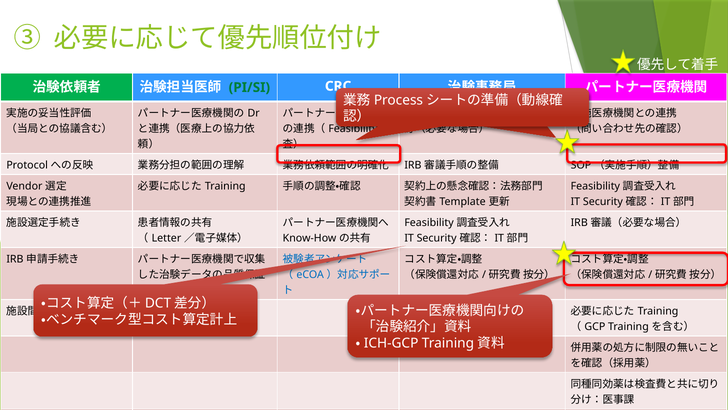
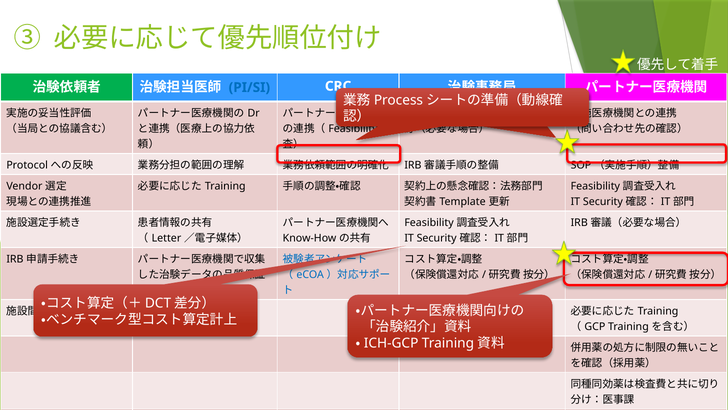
PI/SI colour: green -> blue (249, 87)
